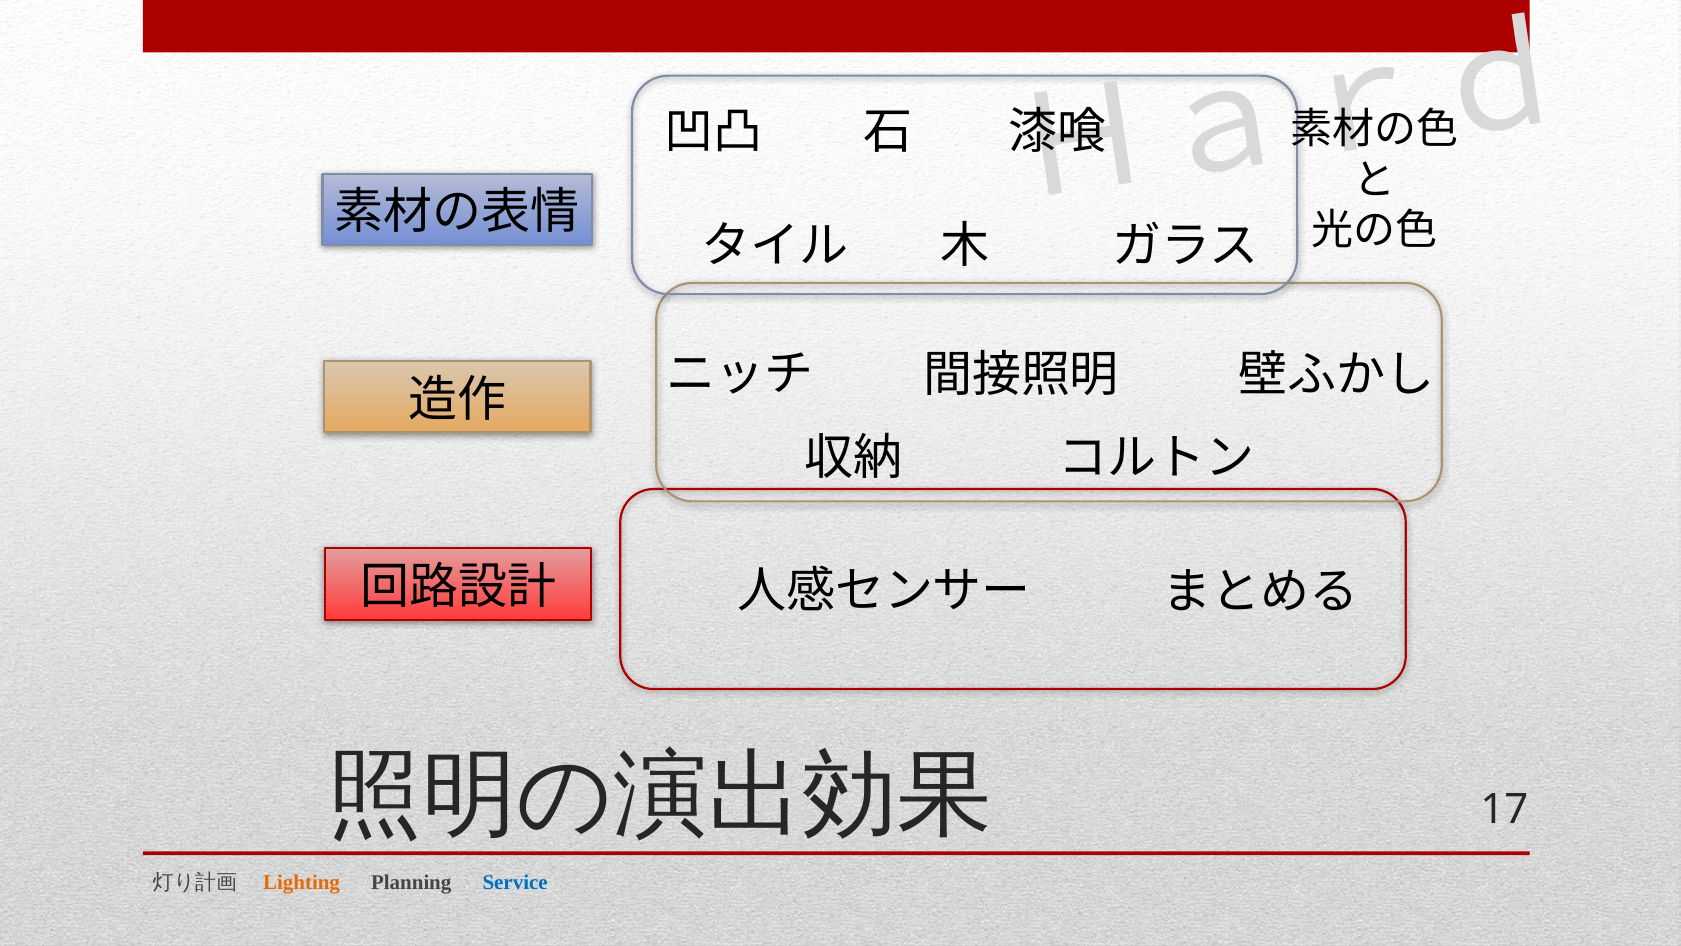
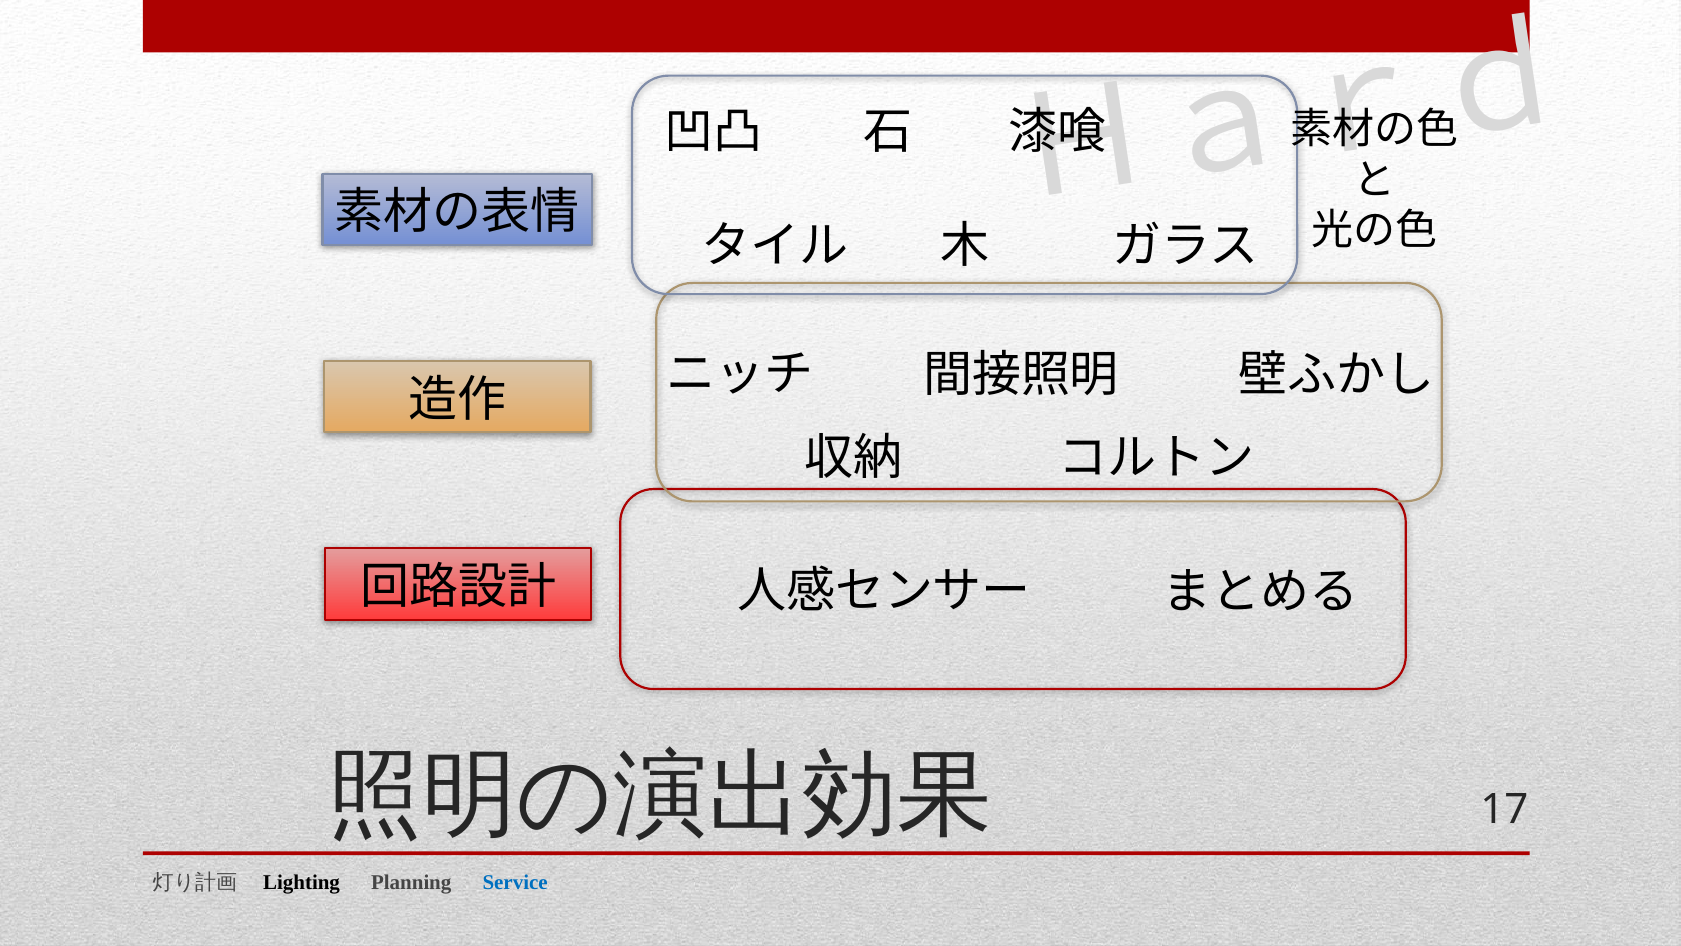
Lighting colour: orange -> black (302, 883)
